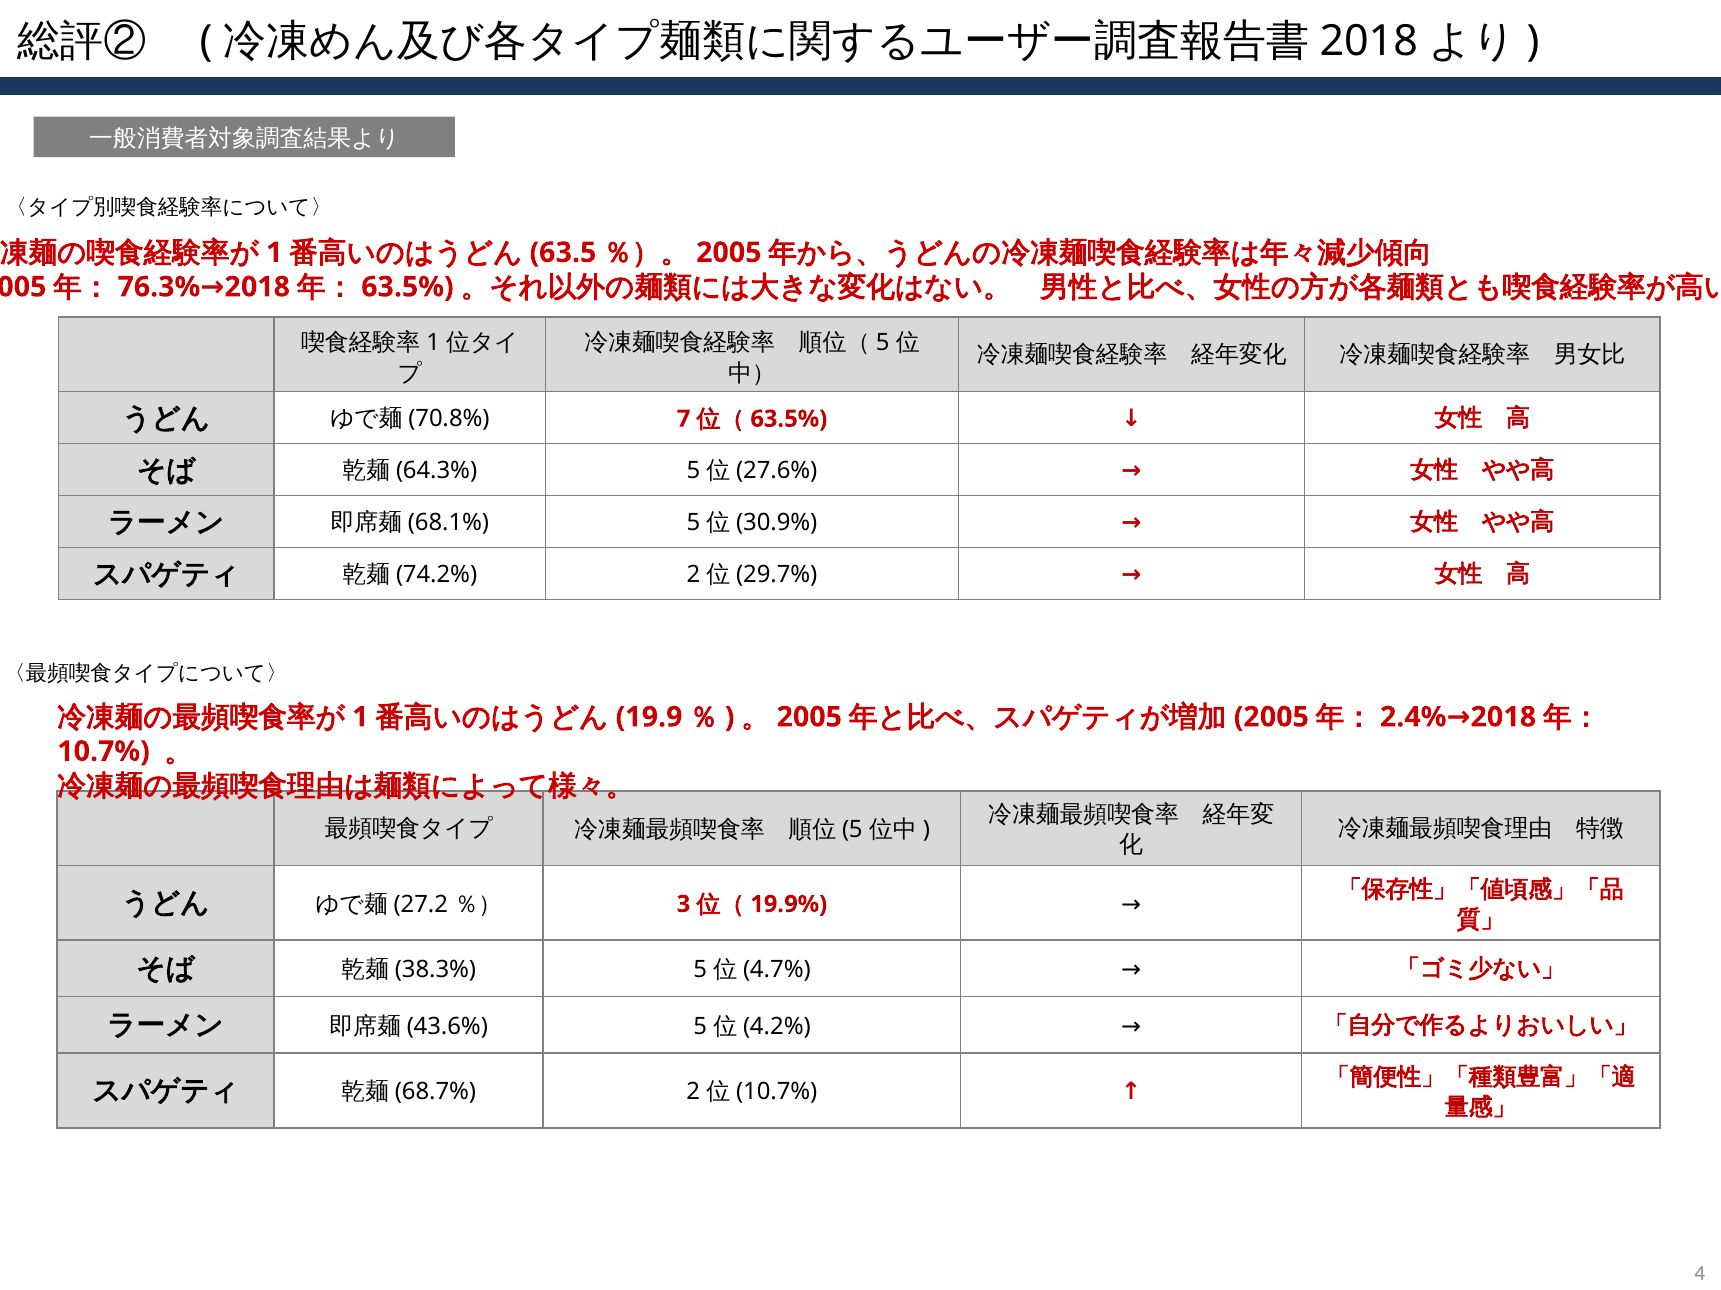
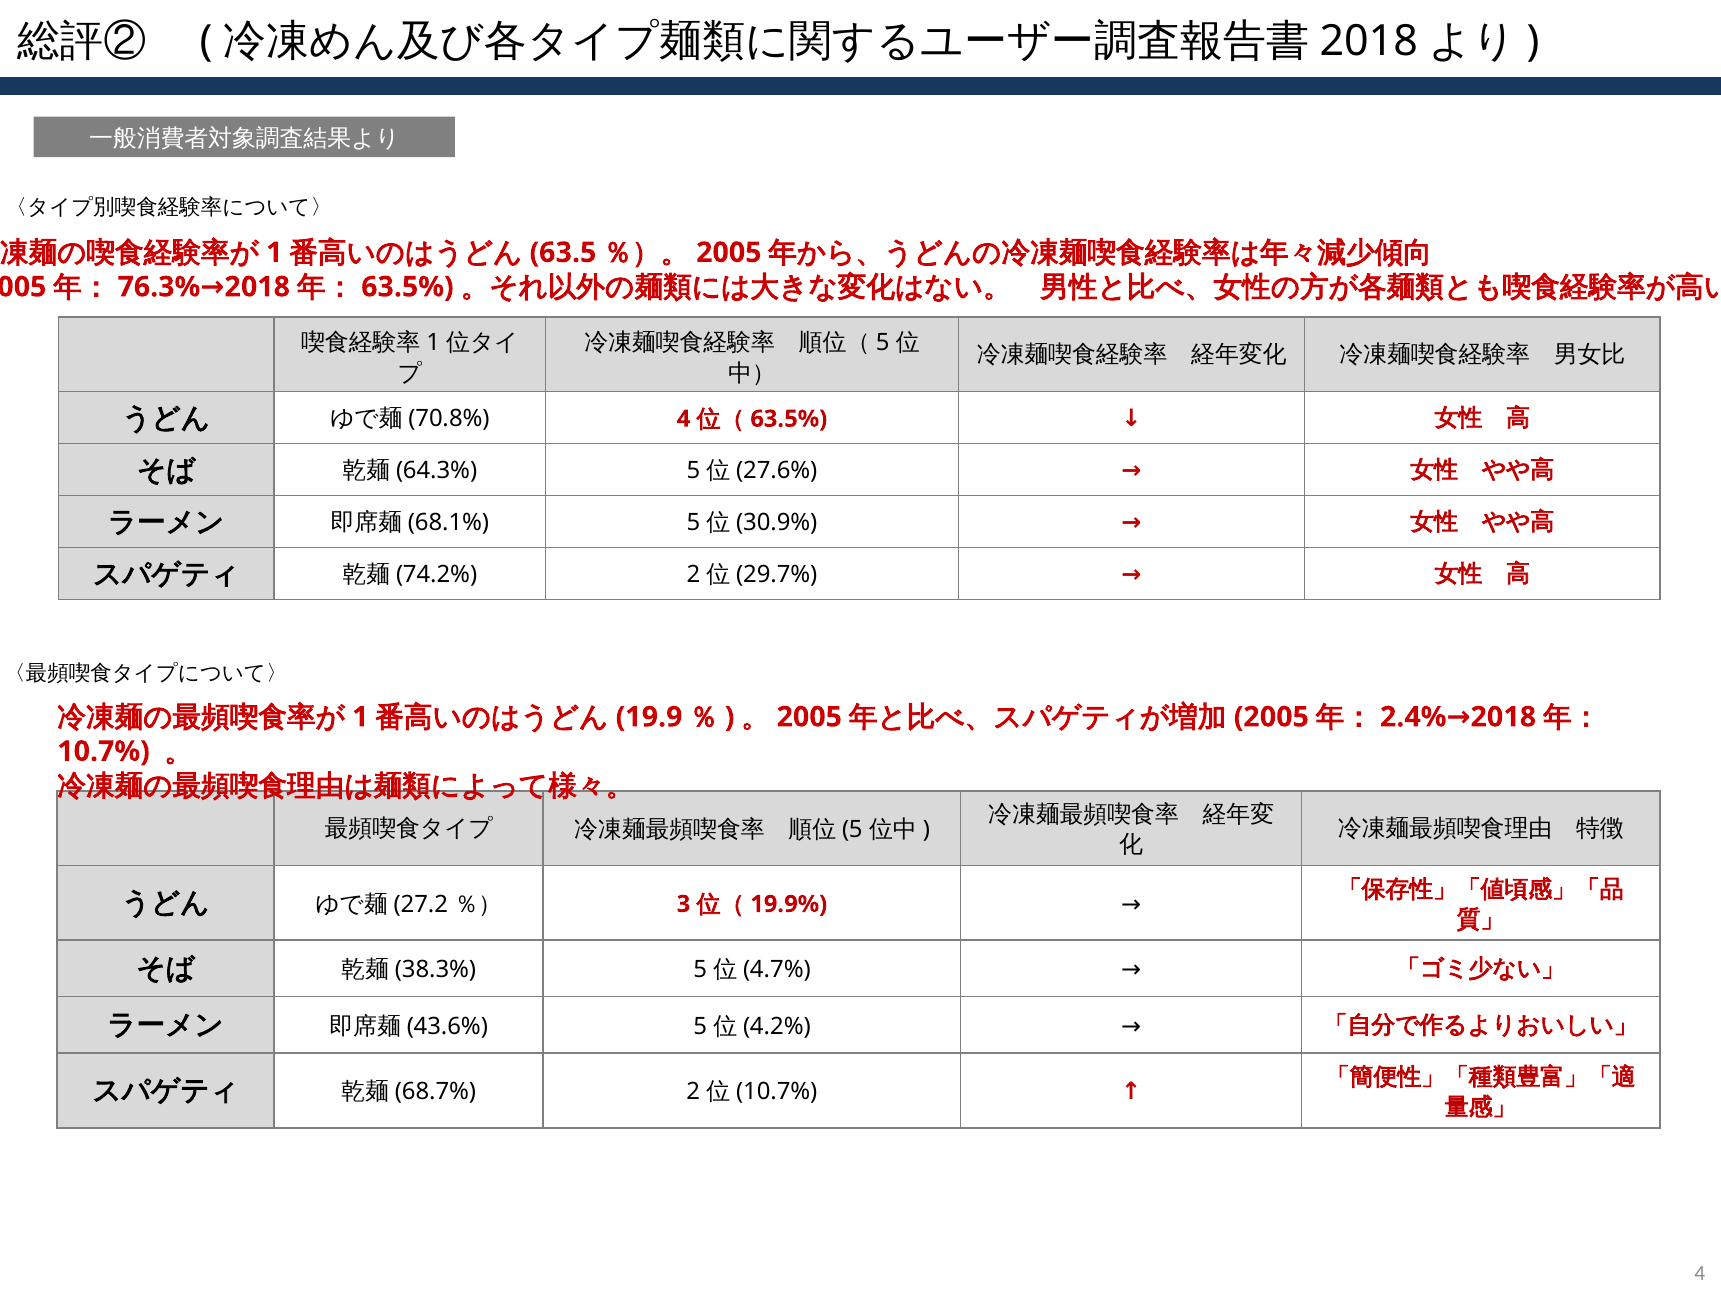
7: 7 -> 4 (684, 419)
